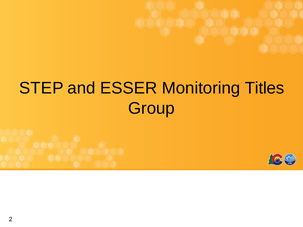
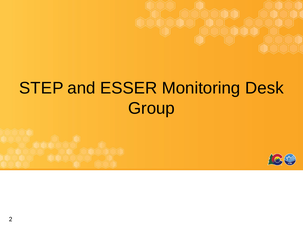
Titles: Titles -> Desk (264, 88)
